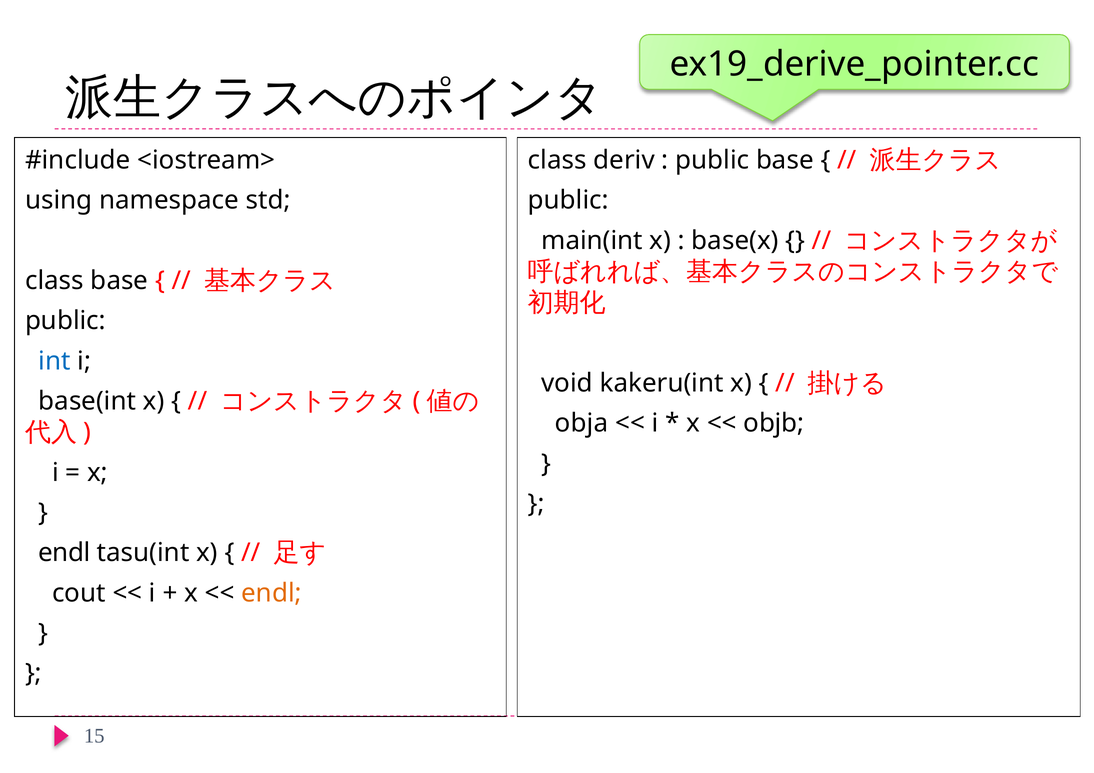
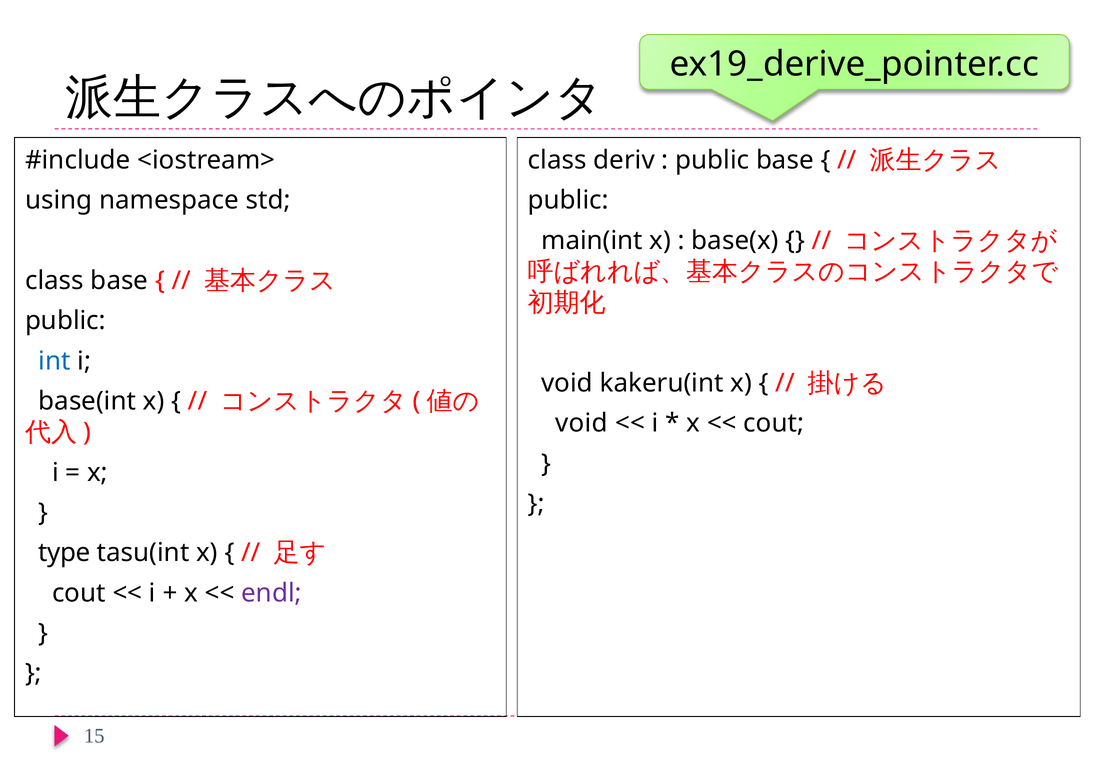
obja: obja -> void (582, 424)
objb: objb -> cout (774, 424)
endl: endl -> type (64, 553)
endl colour: orange -> purple (271, 593)
